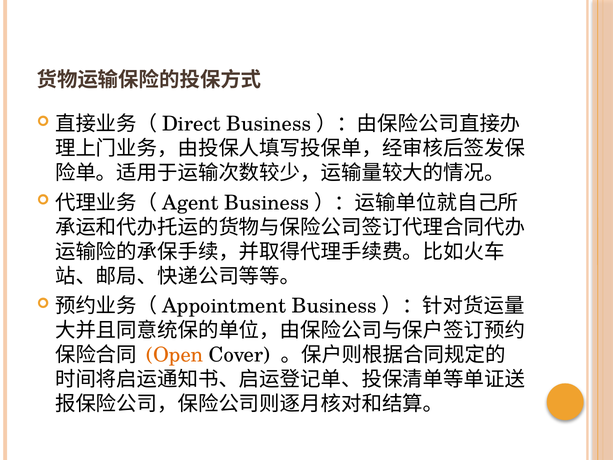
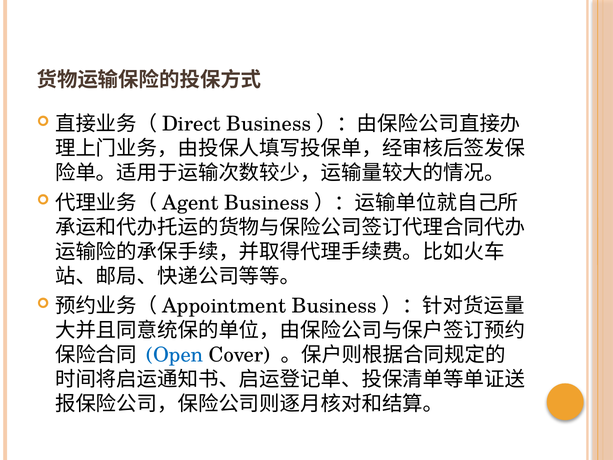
Open colour: orange -> blue (175, 355)
